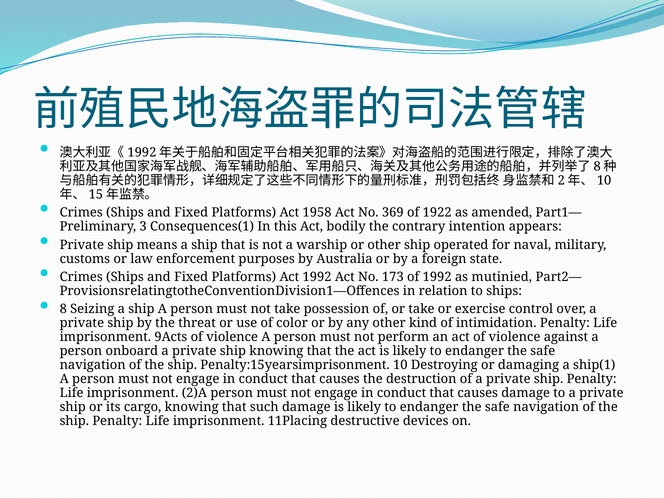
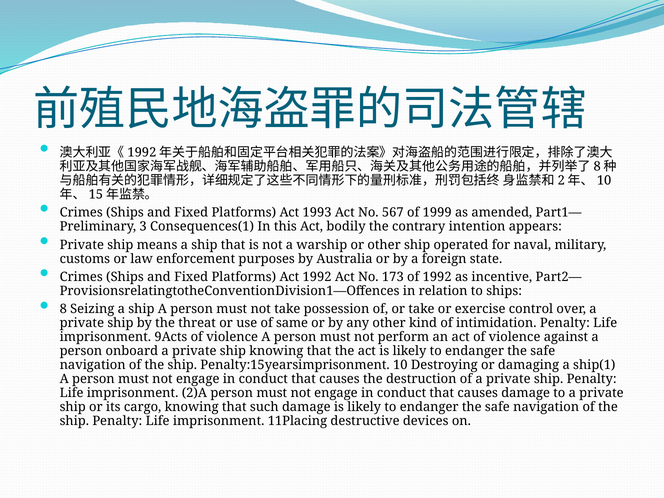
1958: 1958 -> 1993 (317, 213)
369: 369 -> 567 (393, 213)
1922: 1922 -> 1999 (437, 213)
mutinied: mutinied -> incentive (502, 277)
color: color -> same (292, 323)
